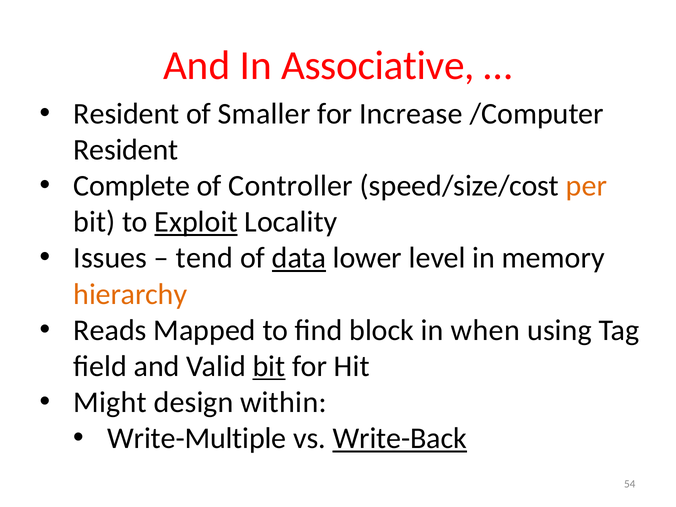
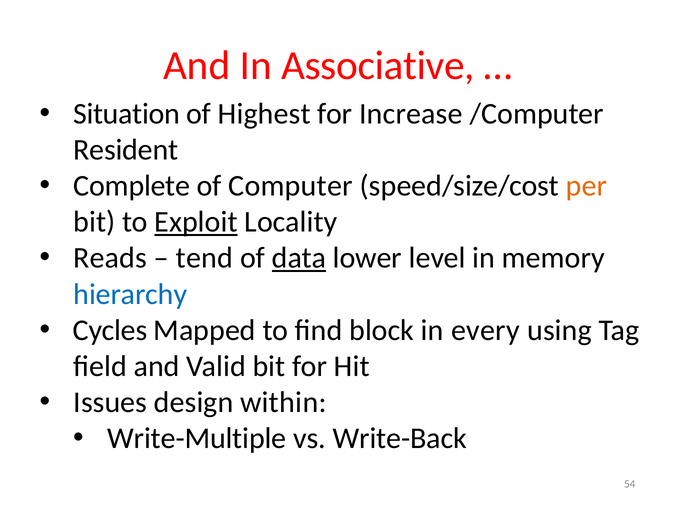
Resident: Resident -> Situation (127, 114)
Smaller: Smaller -> Highest (264, 114)
Controller: Controller -> Computer (291, 186)
Issues: Issues -> Reads (110, 258)
hierarchy colour: orange -> blue (130, 294)
Reads: Reads -> Cycles (110, 330)
when: when -> every (485, 330)
bit underline: present -> none (269, 366)
Might: Might -> Issues (110, 402)
Write-Back underline: present -> none (400, 438)
